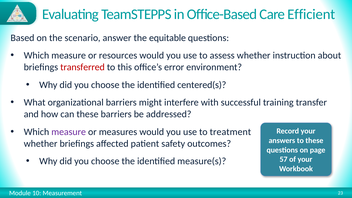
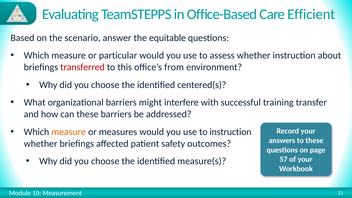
resources: resources -> particular (118, 56)
error: error -> from (174, 67)
measure colour: purple -> orange (69, 132)
to treatment: treatment -> instruction (231, 132)
